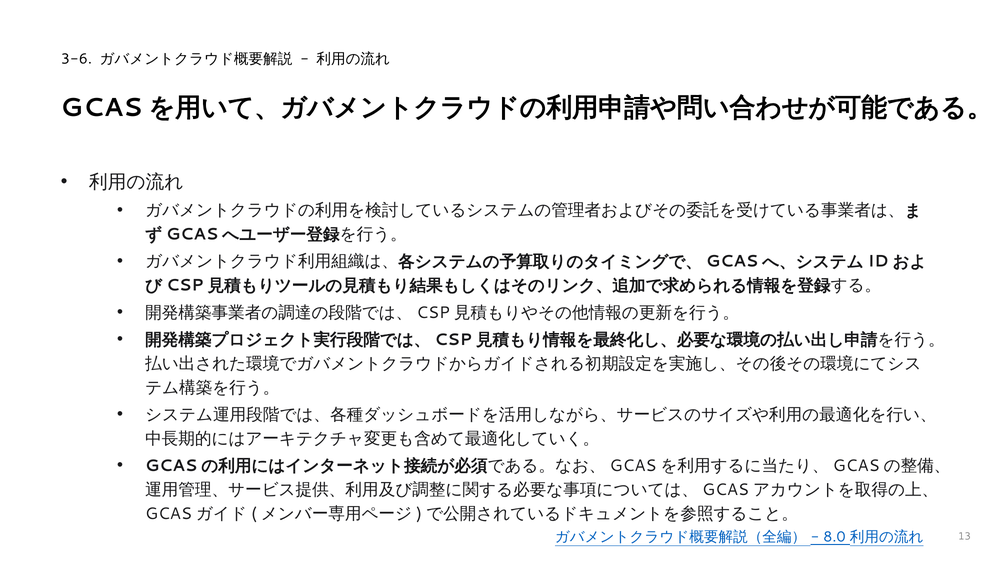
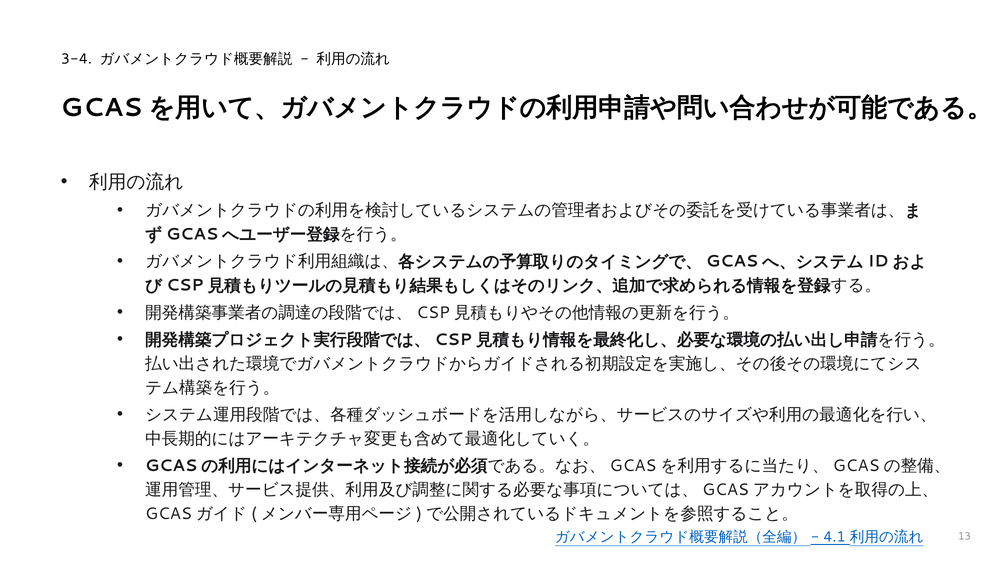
3-6: 3-6 -> 3-4 (76, 59)
8.0: 8.0 -> 4.1 (834, 537)
